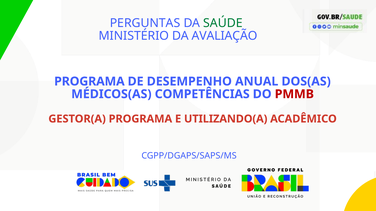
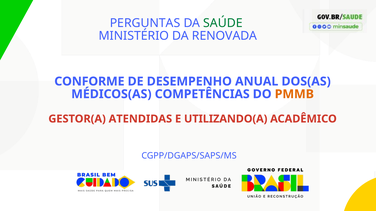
AVALIAÇÃO: AVALIAÇÃO -> RENOVADA (225, 36)
PROGRAMA: PROGRAMA -> CONFORME (89, 82)
PMMB colour: red -> orange (294, 94)
GESTOR(A PROGRAMA: PROGRAMA -> ATENDIDAS (140, 119)
